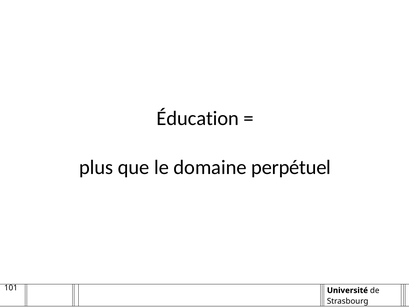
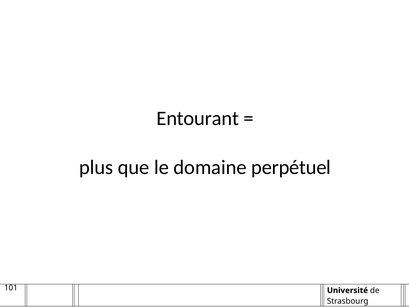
Éducation: Éducation -> Entourant (198, 118)
